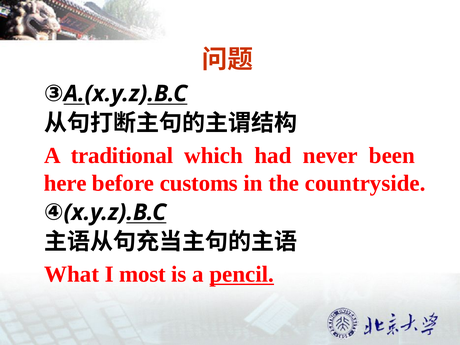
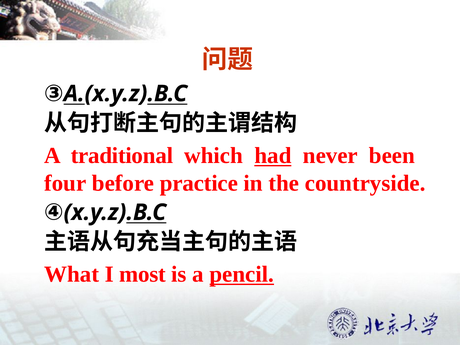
had underline: none -> present (273, 156)
here: here -> four (65, 183)
customs: customs -> practice (199, 183)
